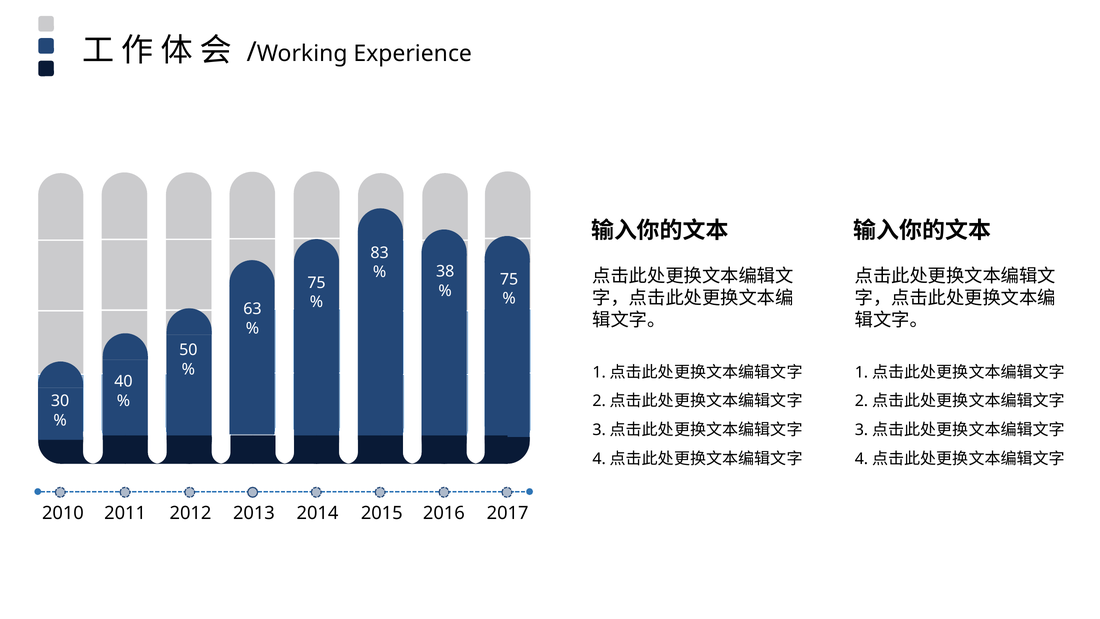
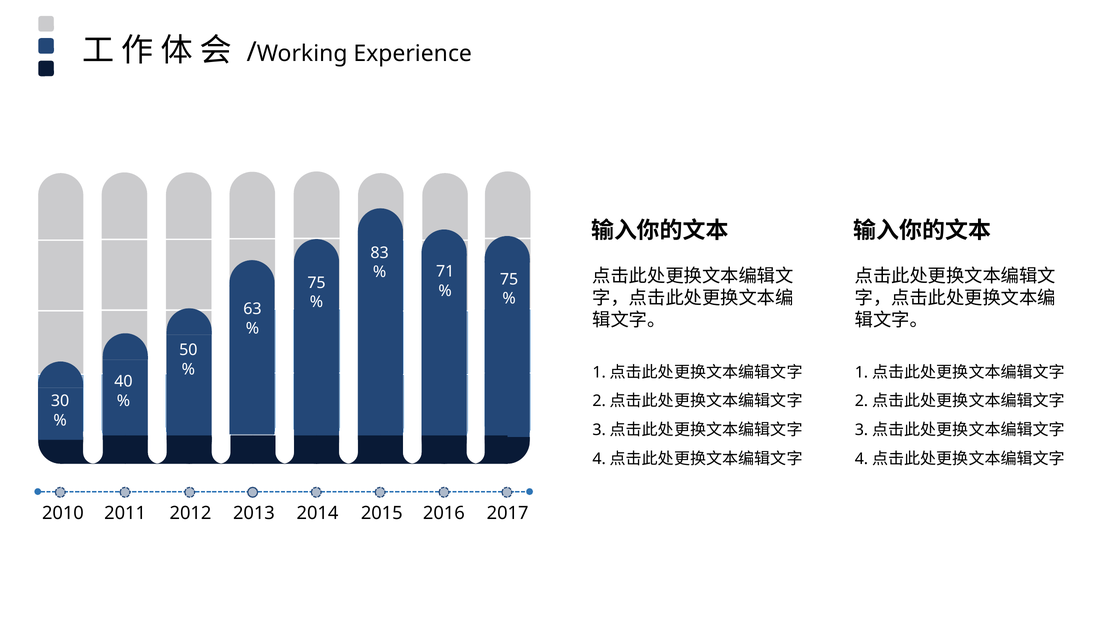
38: 38 -> 71 (445, 271)
